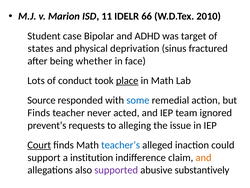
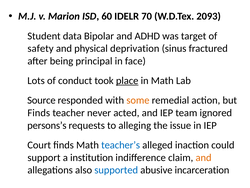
11: 11 -> 60 (107, 16)
66: 66 -> 70 (147, 16)
2010: 2010 -> 2093 (209, 16)
case: case -> data (72, 36)
states: states -> safety (41, 48)
whether: whether -> principal (94, 61)
some colour: blue -> orange (138, 100)
prevent’s: prevent’s -> persons’s (47, 125)
Court underline: present -> none (39, 145)
supported colour: purple -> blue (116, 170)
substantively: substantively -> incarceration (202, 170)
